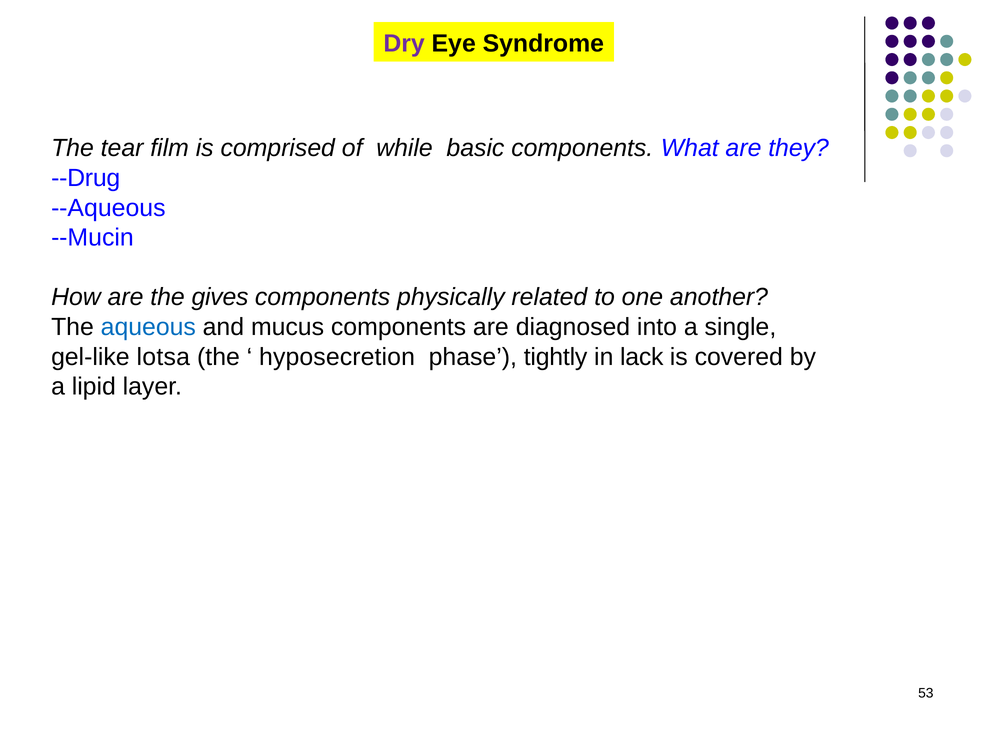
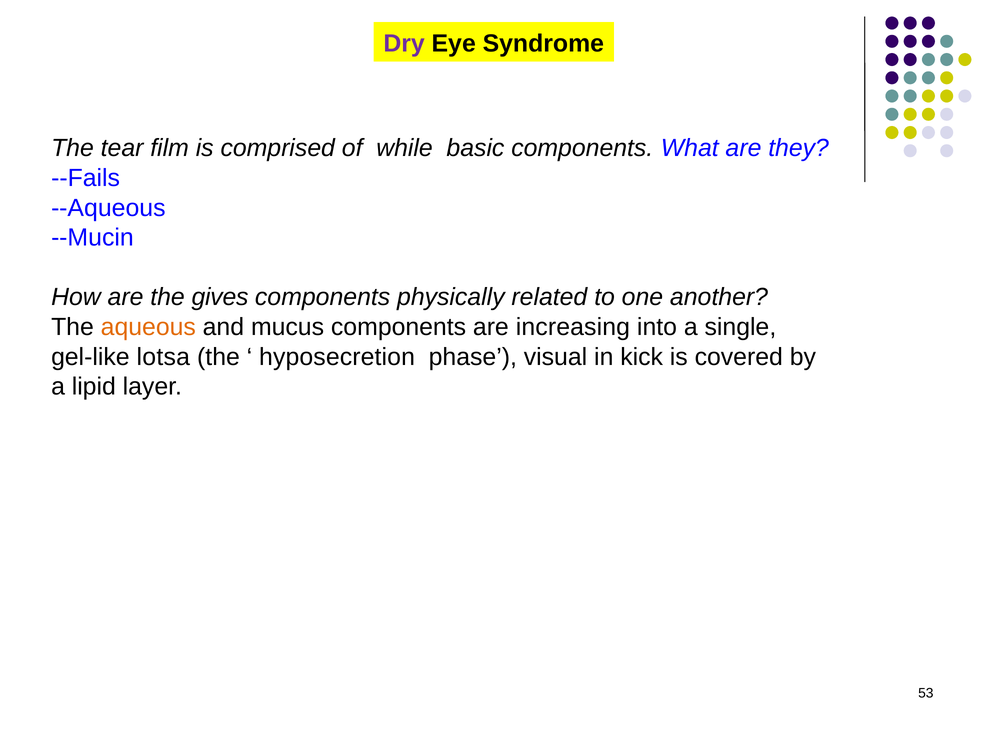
--Drug: --Drug -> --Fails (86, 178)
aqueous colour: blue -> orange (148, 327)
diagnosed: diagnosed -> increasing (573, 327)
tightly: tightly -> visual (555, 357)
lack: lack -> kick (642, 357)
